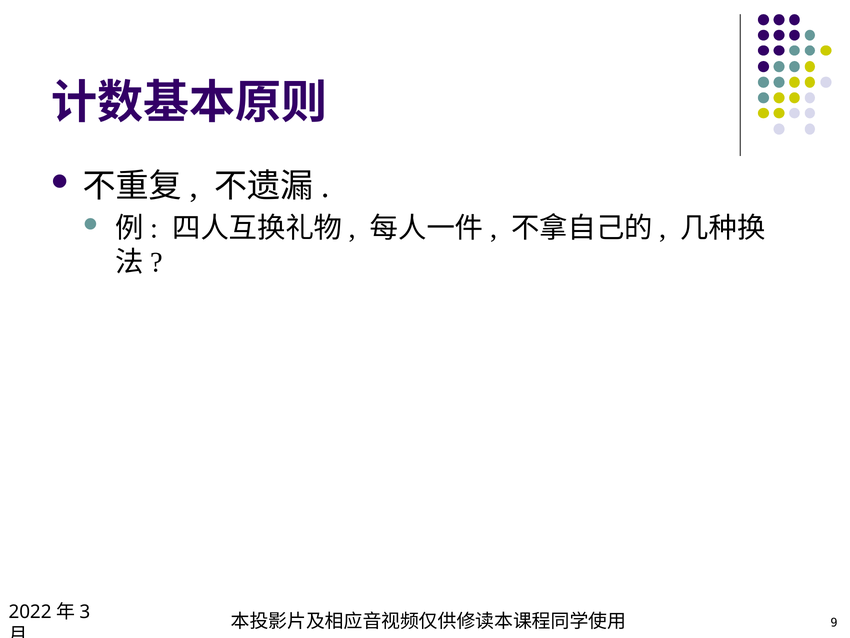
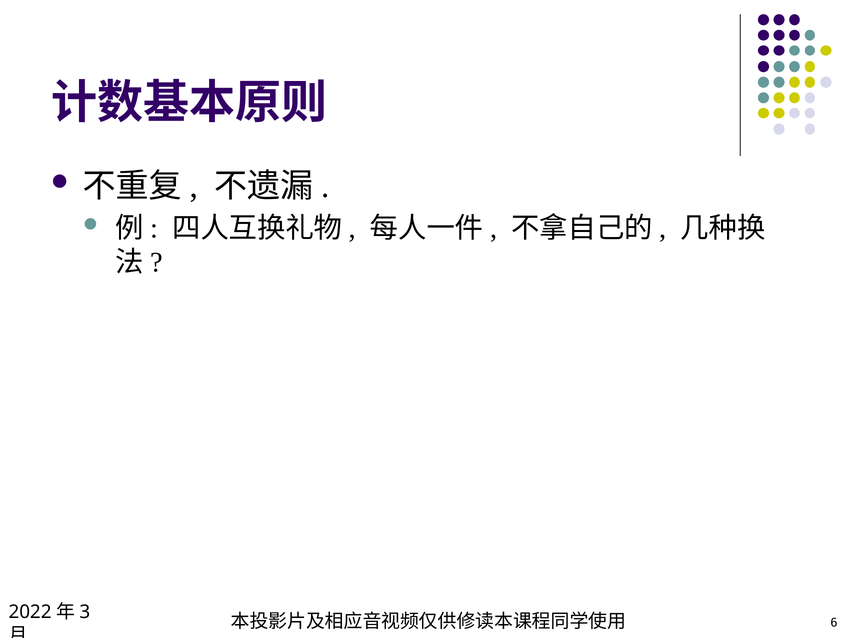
9: 9 -> 6 (834, 623)
